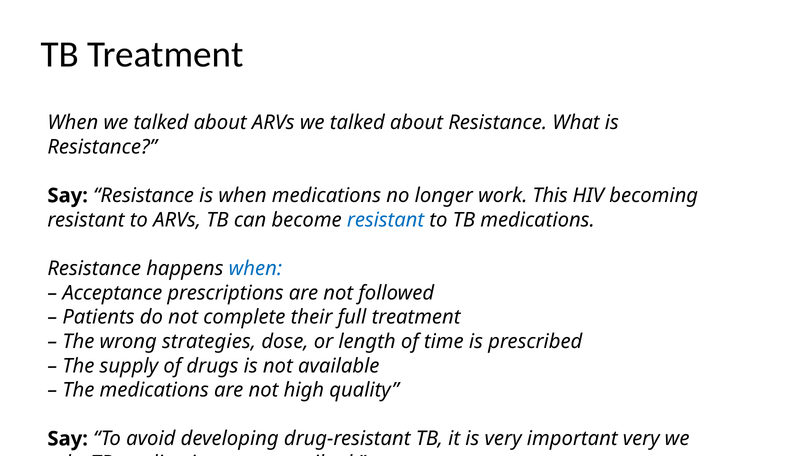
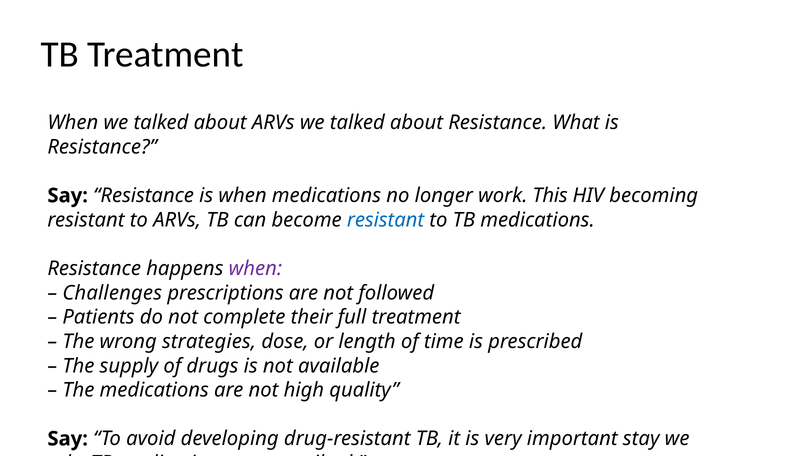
when colour: blue -> purple (255, 268)
Acceptance: Acceptance -> Challenges (112, 293)
important very: very -> stay (641, 438)
